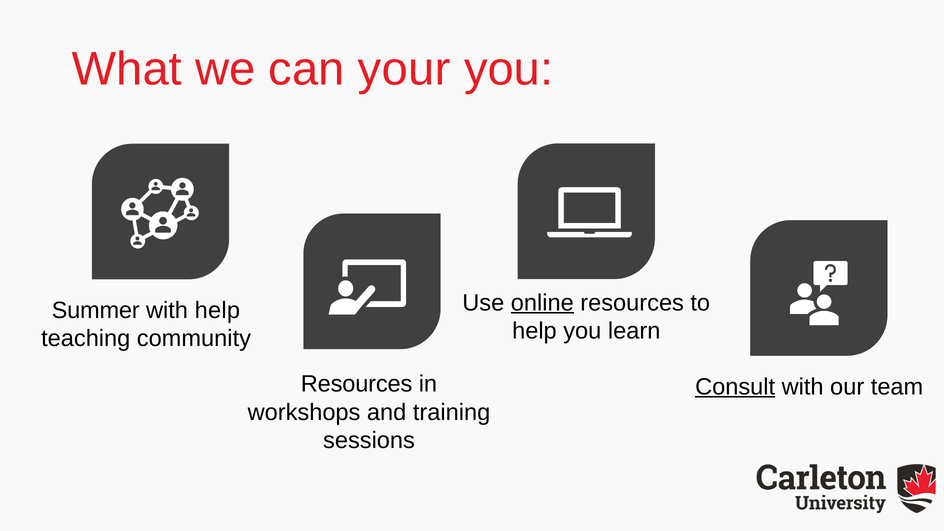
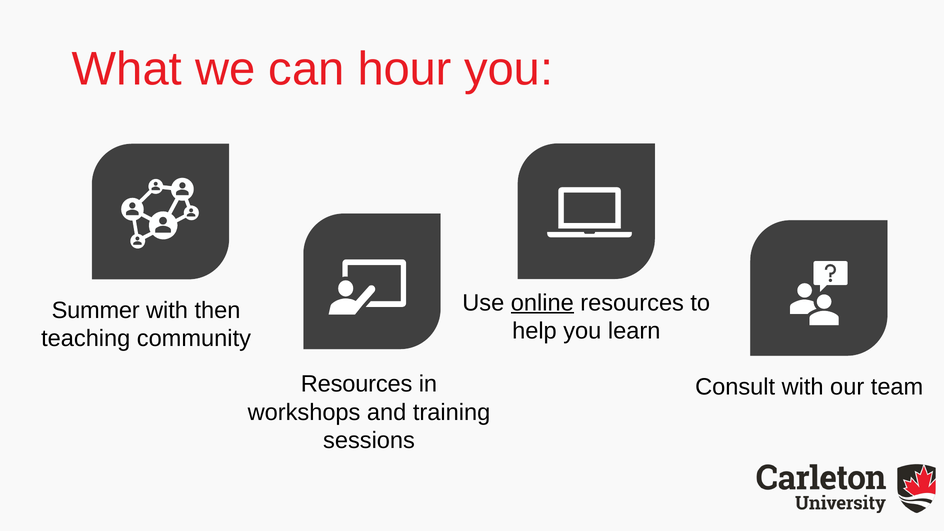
your: your -> hour (404, 69)
with help: help -> then (217, 310)
Consult underline: present -> none (735, 387)
